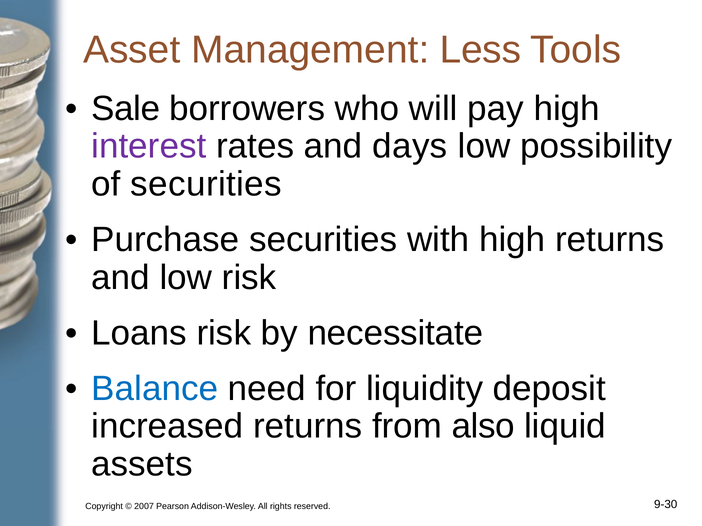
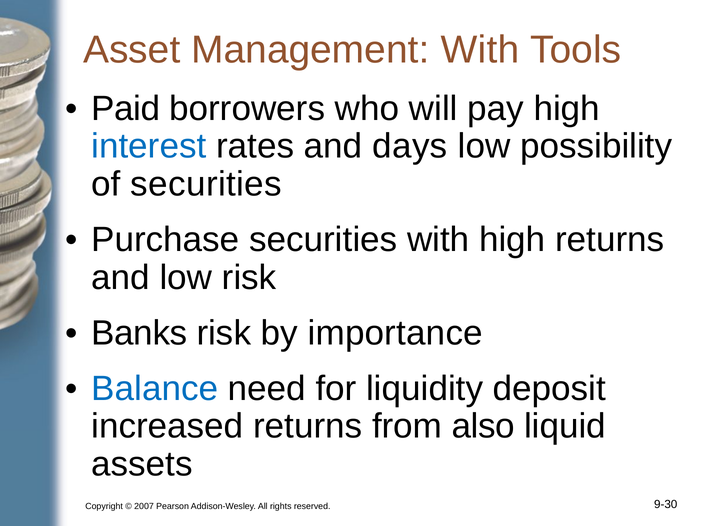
Management Less: Less -> With (480, 50)
Sale: Sale -> Paid (126, 109)
interest colour: purple -> blue (149, 147)
Loans: Loans -> Banks (139, 333)
necessitate: necessitate -> importance (395, 333)
